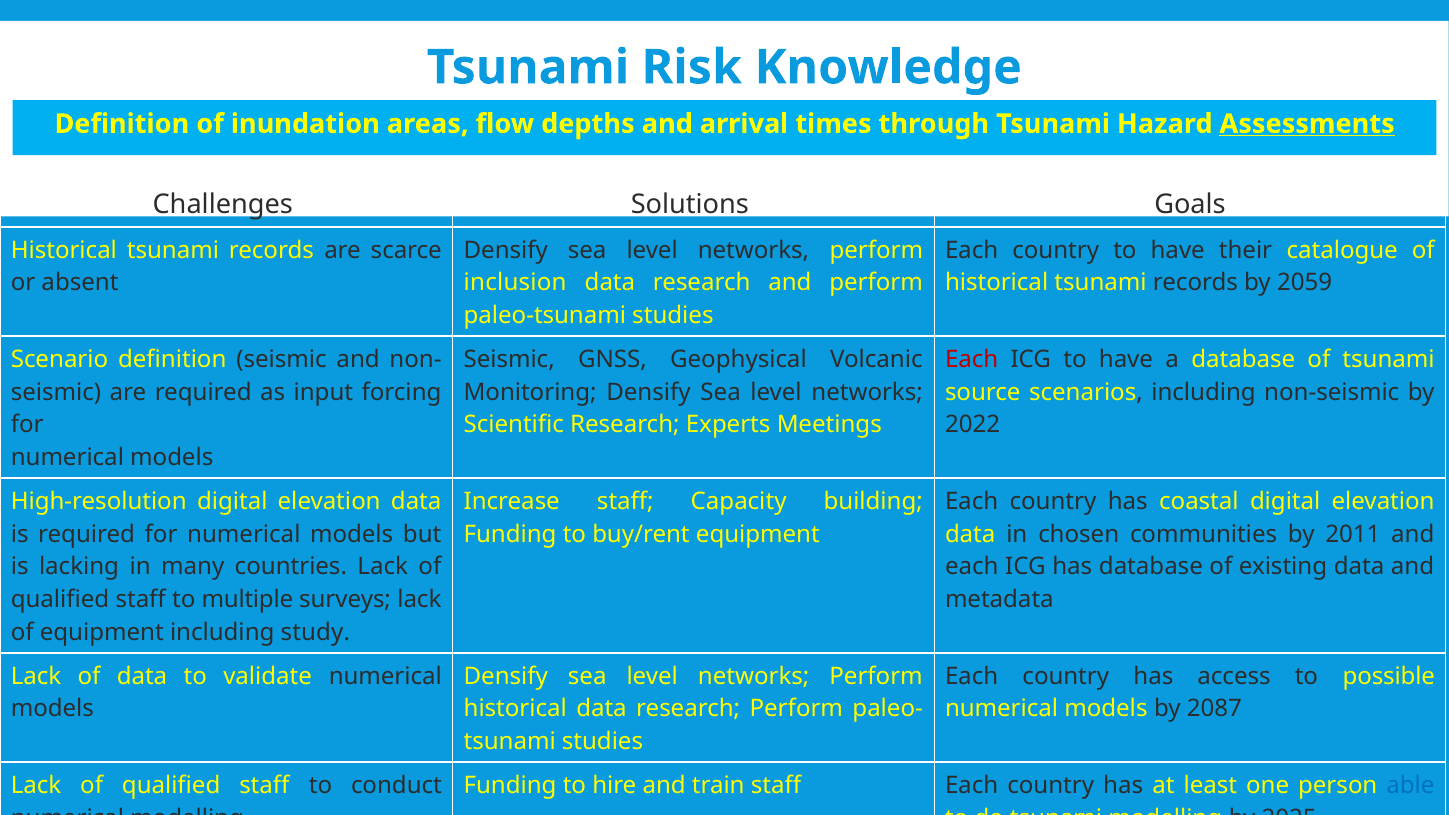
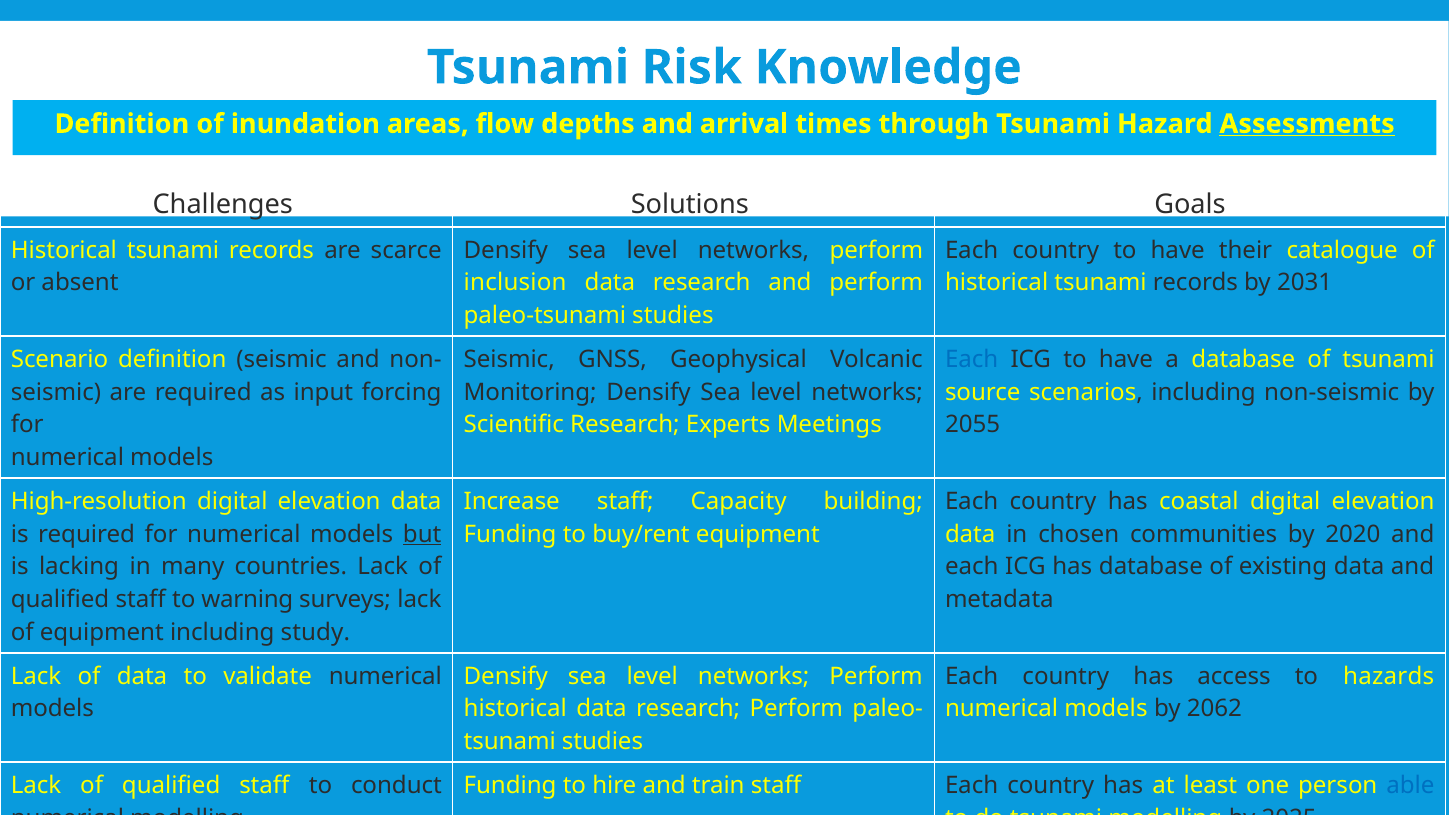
2059: 2059 -> 2031 (1305, 283)
Each colour: red -> blue (972, 359)
2022: 2022 -> 2055 (973, 425)
but underline: none -> present (422, 534)
2011: 2011 -> 2020 (1353, 534)
multiple: multiple -> warning (247, 600)
possible: possible -> hazards (1389, 676)
2087: 2087 -> 2062 (1214, 709)
